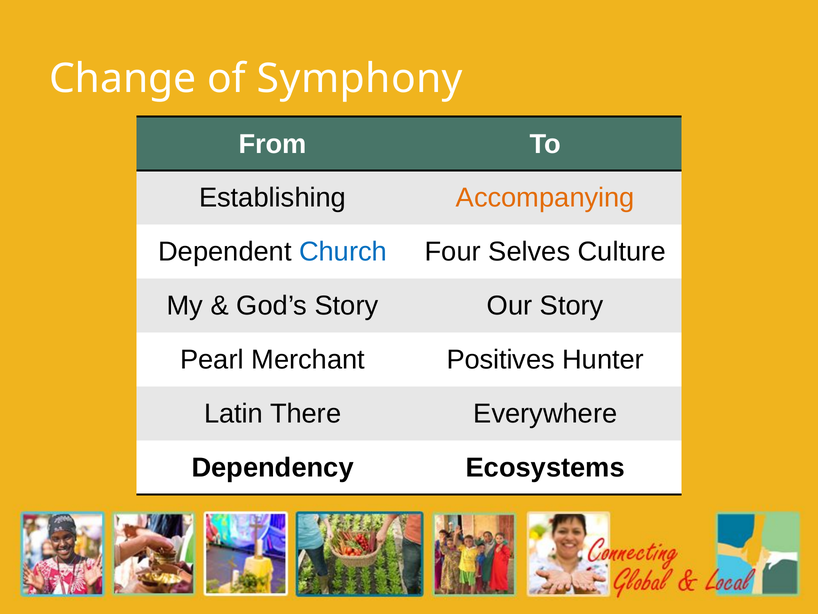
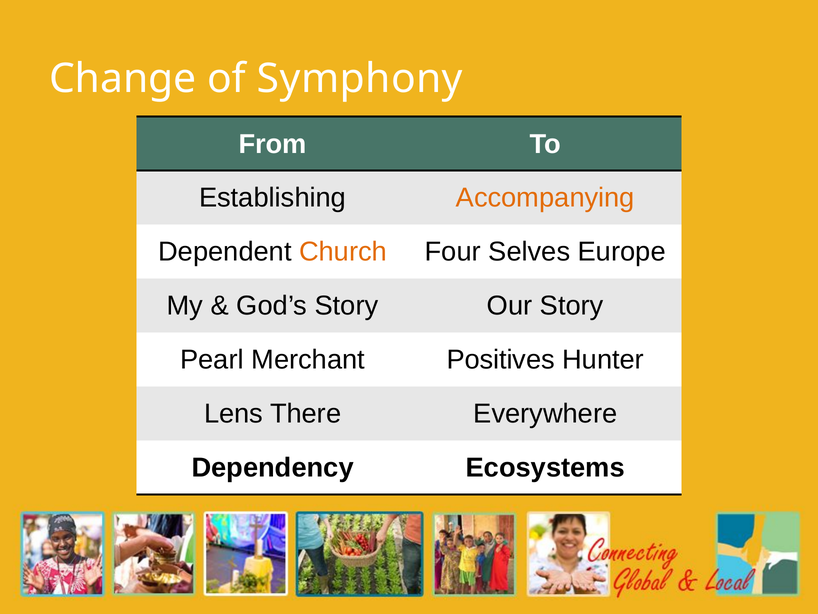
Church colour: blue -> orange (343, 252)
Culture: Culture -> Europe (622, 252)
Latin: Latin -> Lens (234, 413)
